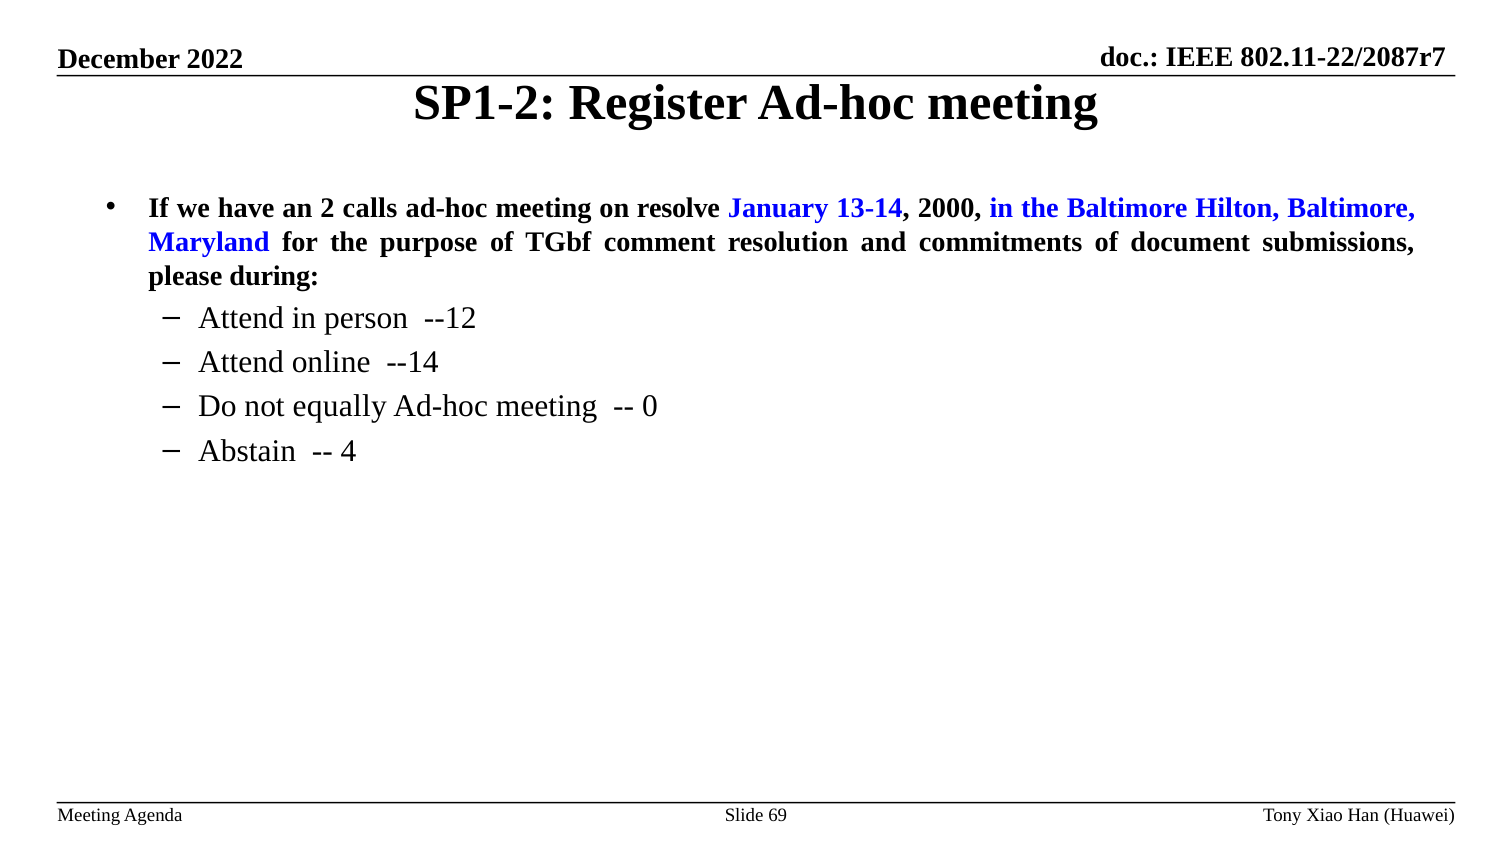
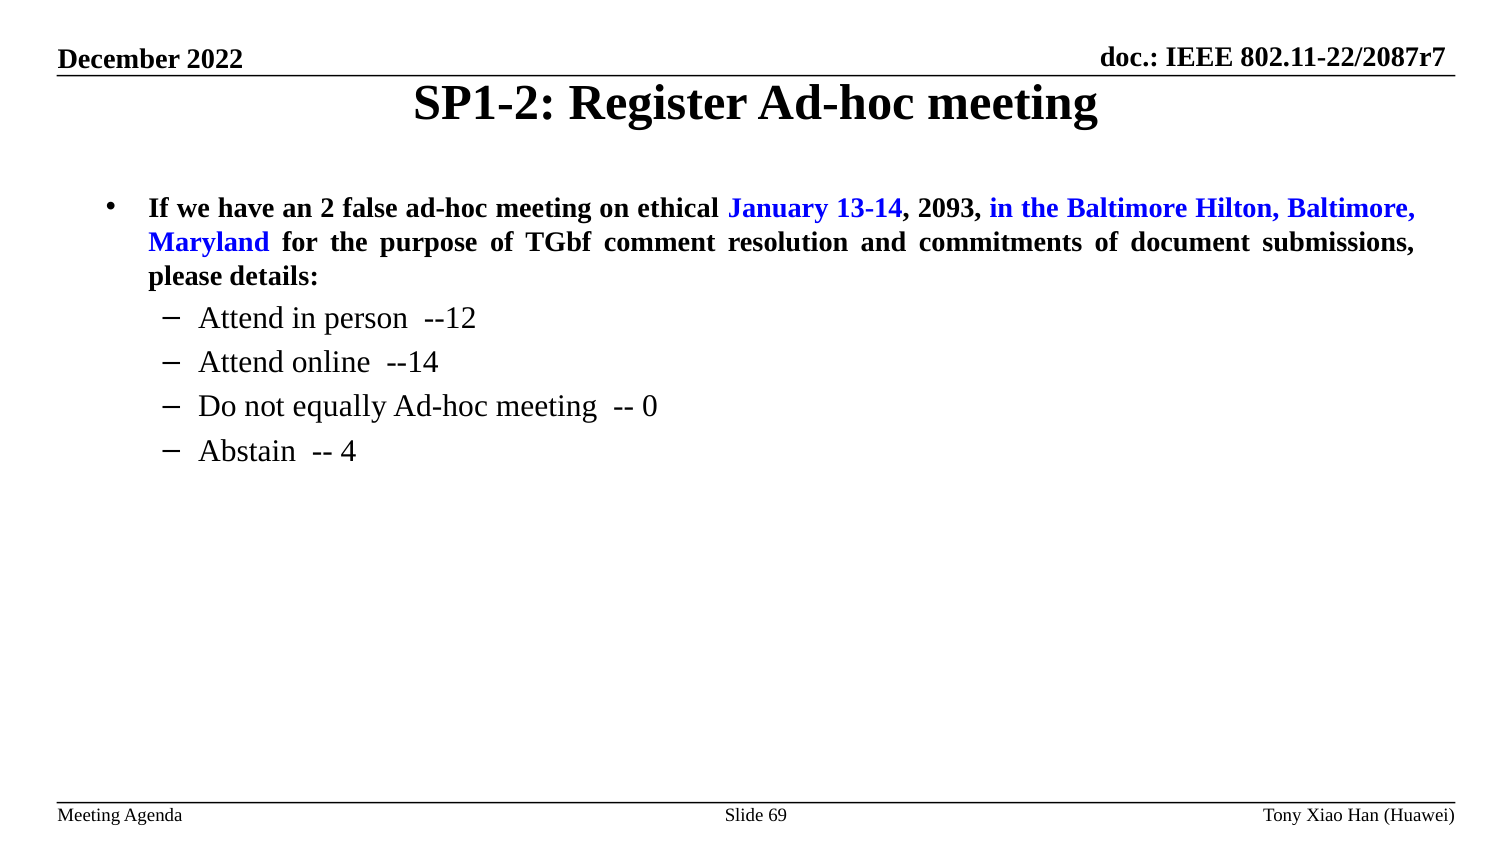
calls: calls -> false (370, 208)
resolve: resolve -> ethical (678, 208)
2000: 2000 -> 2093 (950, 208)
during: during -> details (274, 276)
